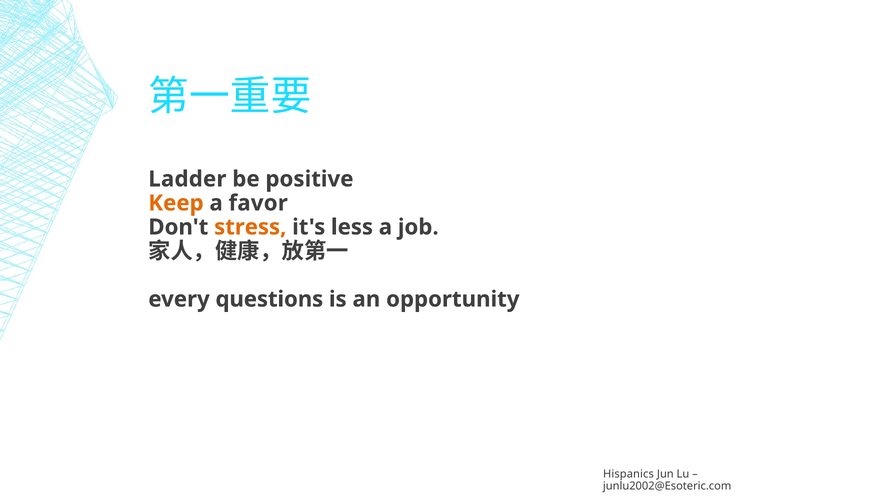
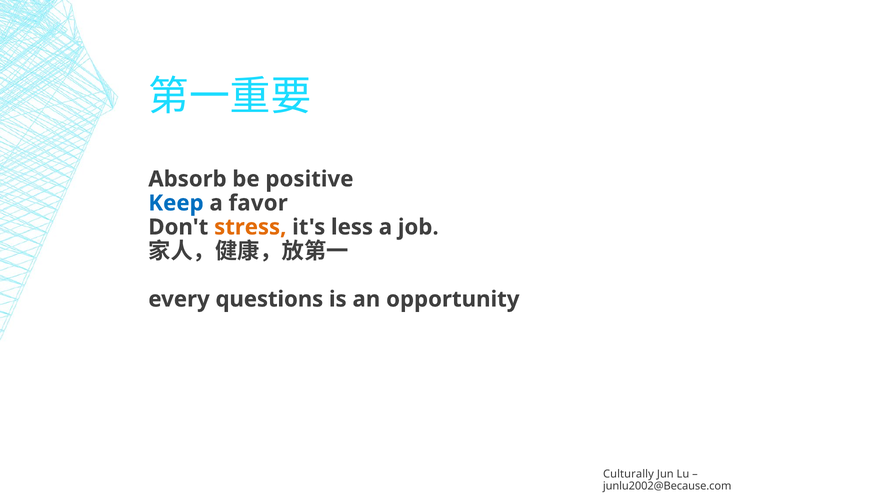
Ladder: Ladder -> Absorb (187, 179)
Keep colour: orange -> blue (176, 203)
Hispanics: Hispanics -> Culturally (628, 474)
junlu2002@Esoteric.com: junlu2002@Esoteric.com -> junlu2002@Because.com (667, 486)
